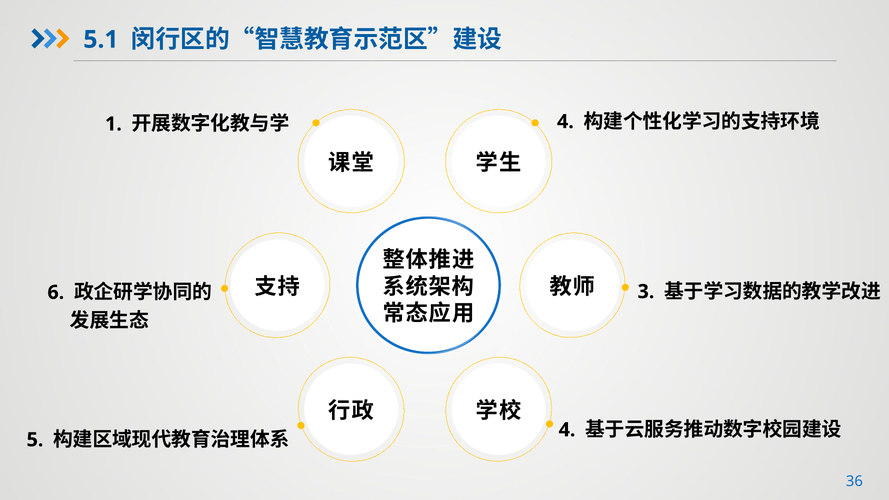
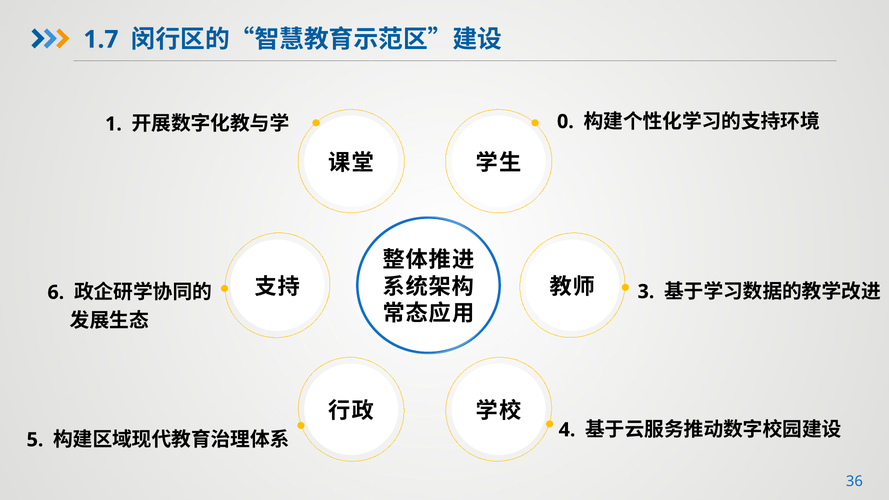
5.1: 5.1 -> 1.7 (101, 40)
4: 4 -> 0 (565, 122)
